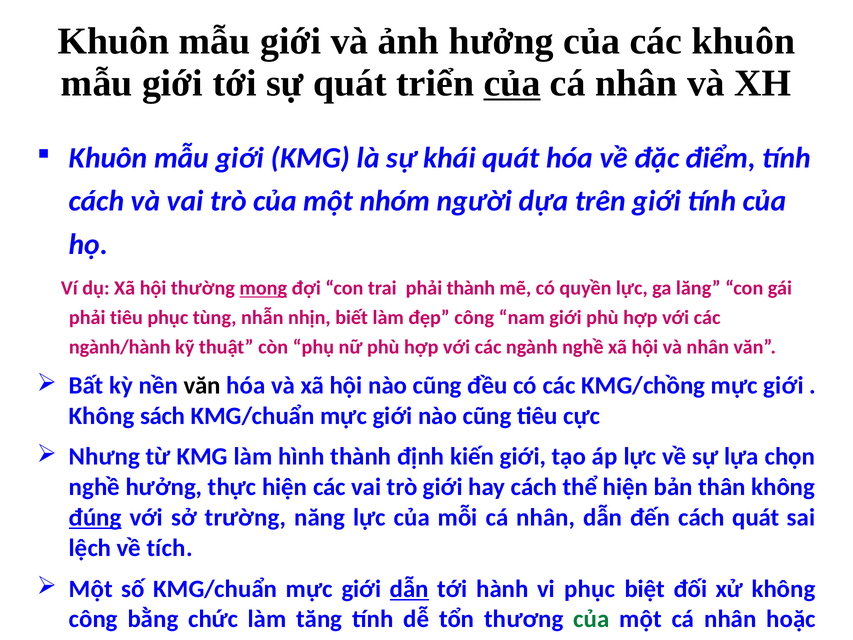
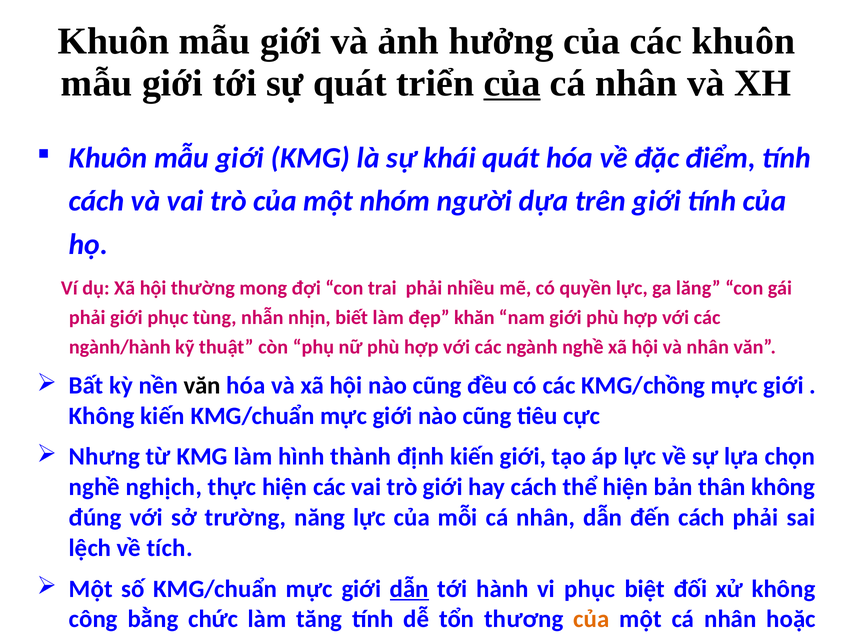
mong underline: present -> none (263, 288)
phải thành: thành -> nhiều (471, 288)
phải tiêu: tiêu -> giới (126, 318)
đẹp công: công -> khăn (474, 318)
Không sách: sách -> kiến (162, 416)
nghề hưởng: hưởng -> nghịch (164, 487)
đúng underline: present -> none (95, 517)
cách quát: quát -> phải (756, 517)
của colour: green -> orange (591, 619)
